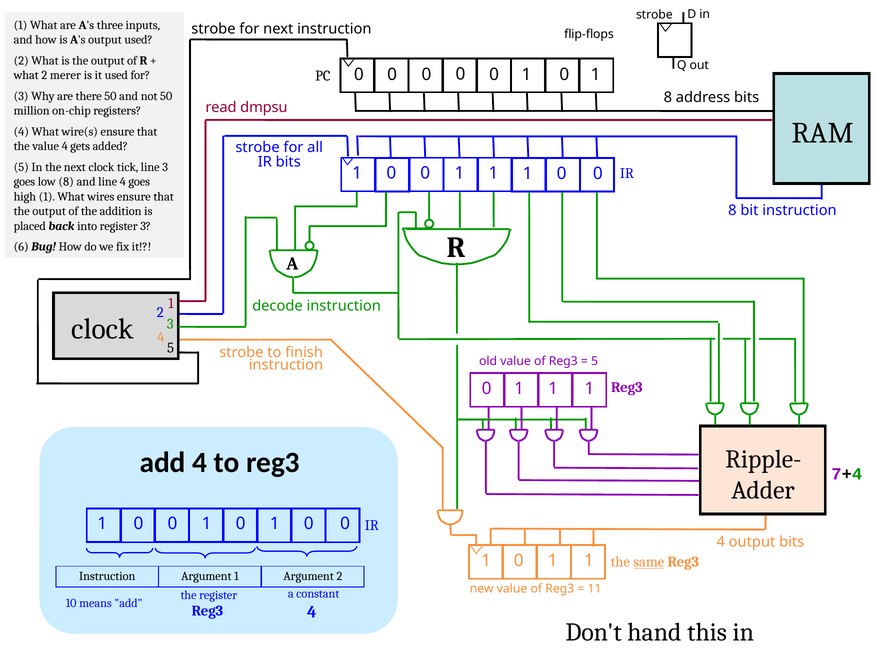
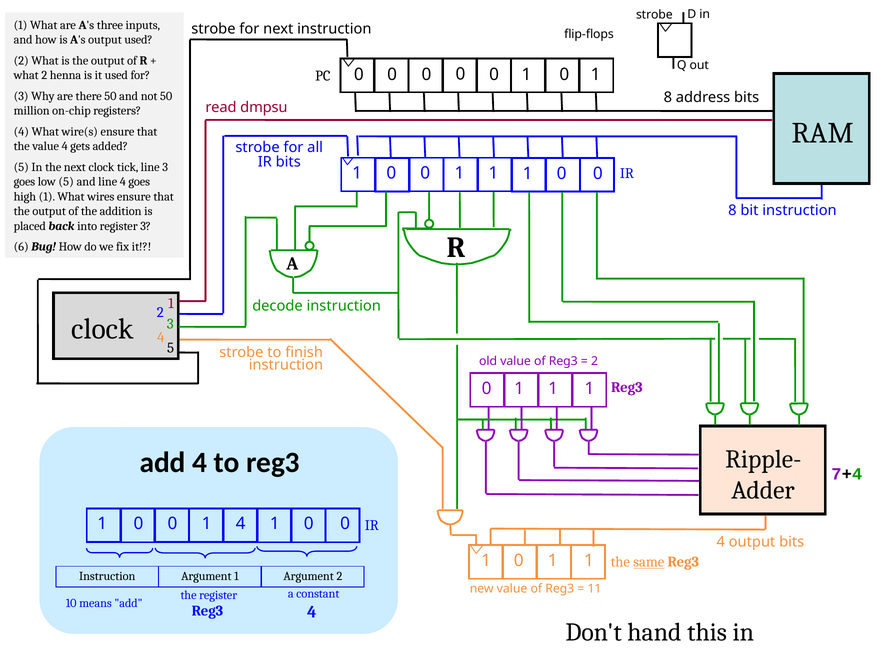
merer: merer -> henna (66, 75)
low 8: 8 -> 5 (66, 182)
5: 5 -> 2 (595, 362)
0 0 1 0: 0 -> 4 (241, 524)
